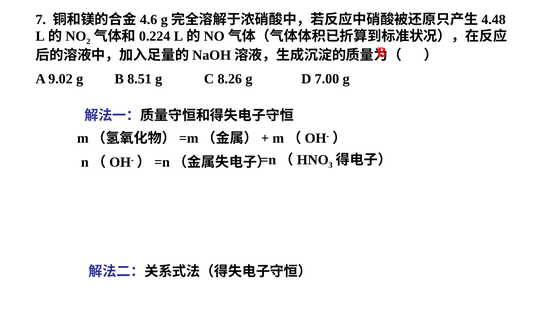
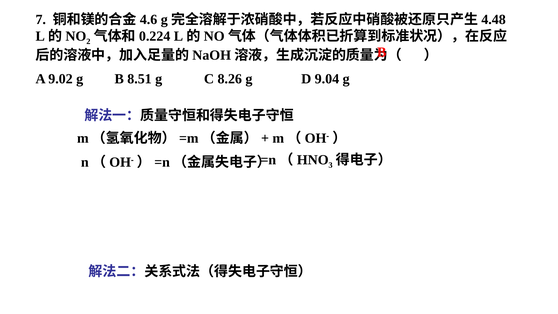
7.00: 7.00 -> 9.04 (327, 79)
